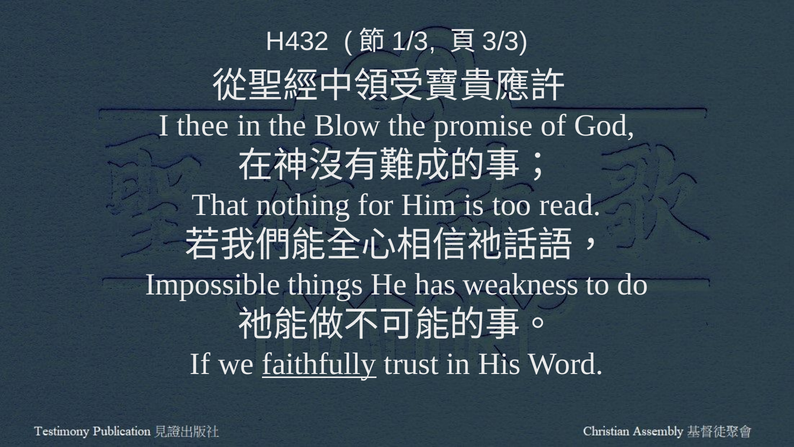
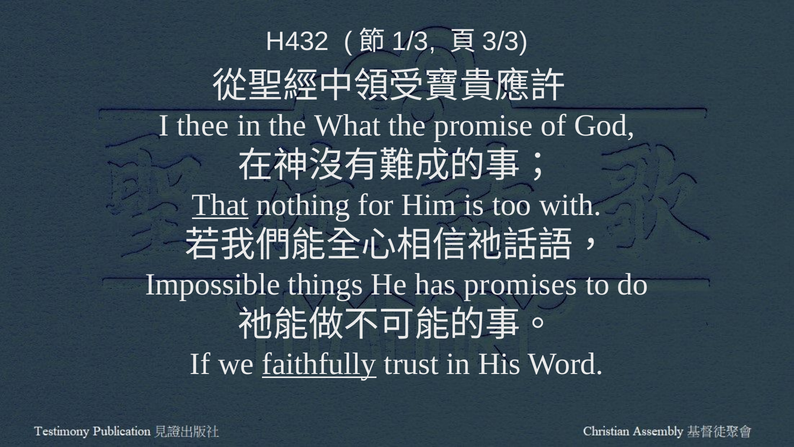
Blow: Blow -> What (347, 125)
That underline: none -> present (220, 205)
read: read -> with (570, 205)
weakness: weakness -> promises (521, 284)
